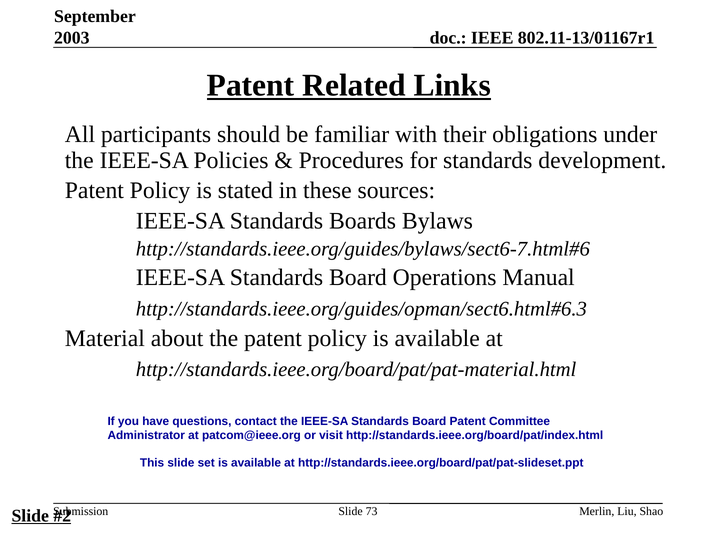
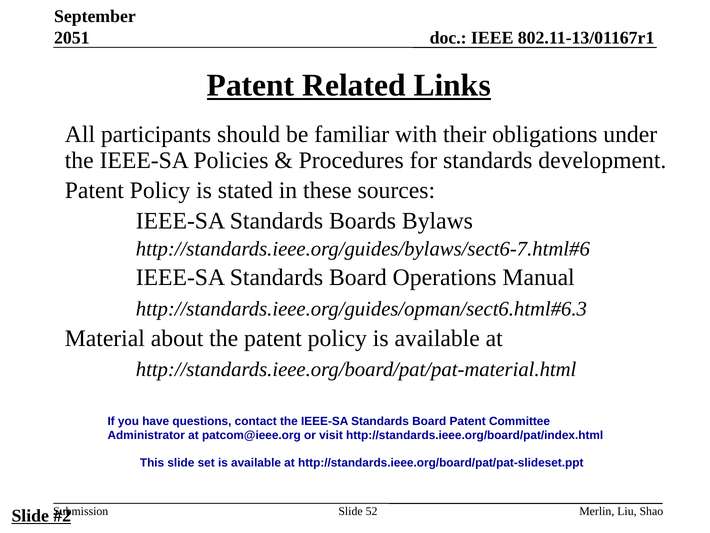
2003: 2003 -> 2051 (72, 38)
73: 73 -> 52 (372, 511)
